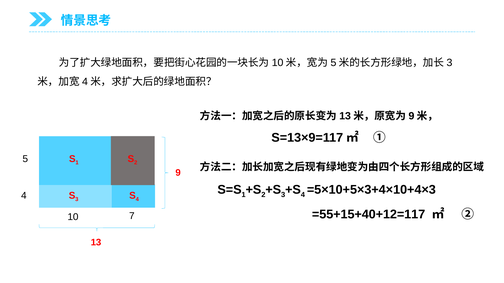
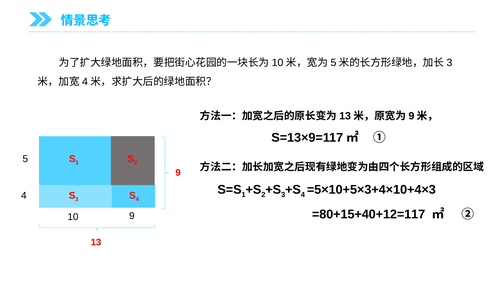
=55+15+40+12=117: =55+15+40+12=117 -> =80+15+40+12=117 (369, 215)
10 7: 7 -> 9 (132, 216)
